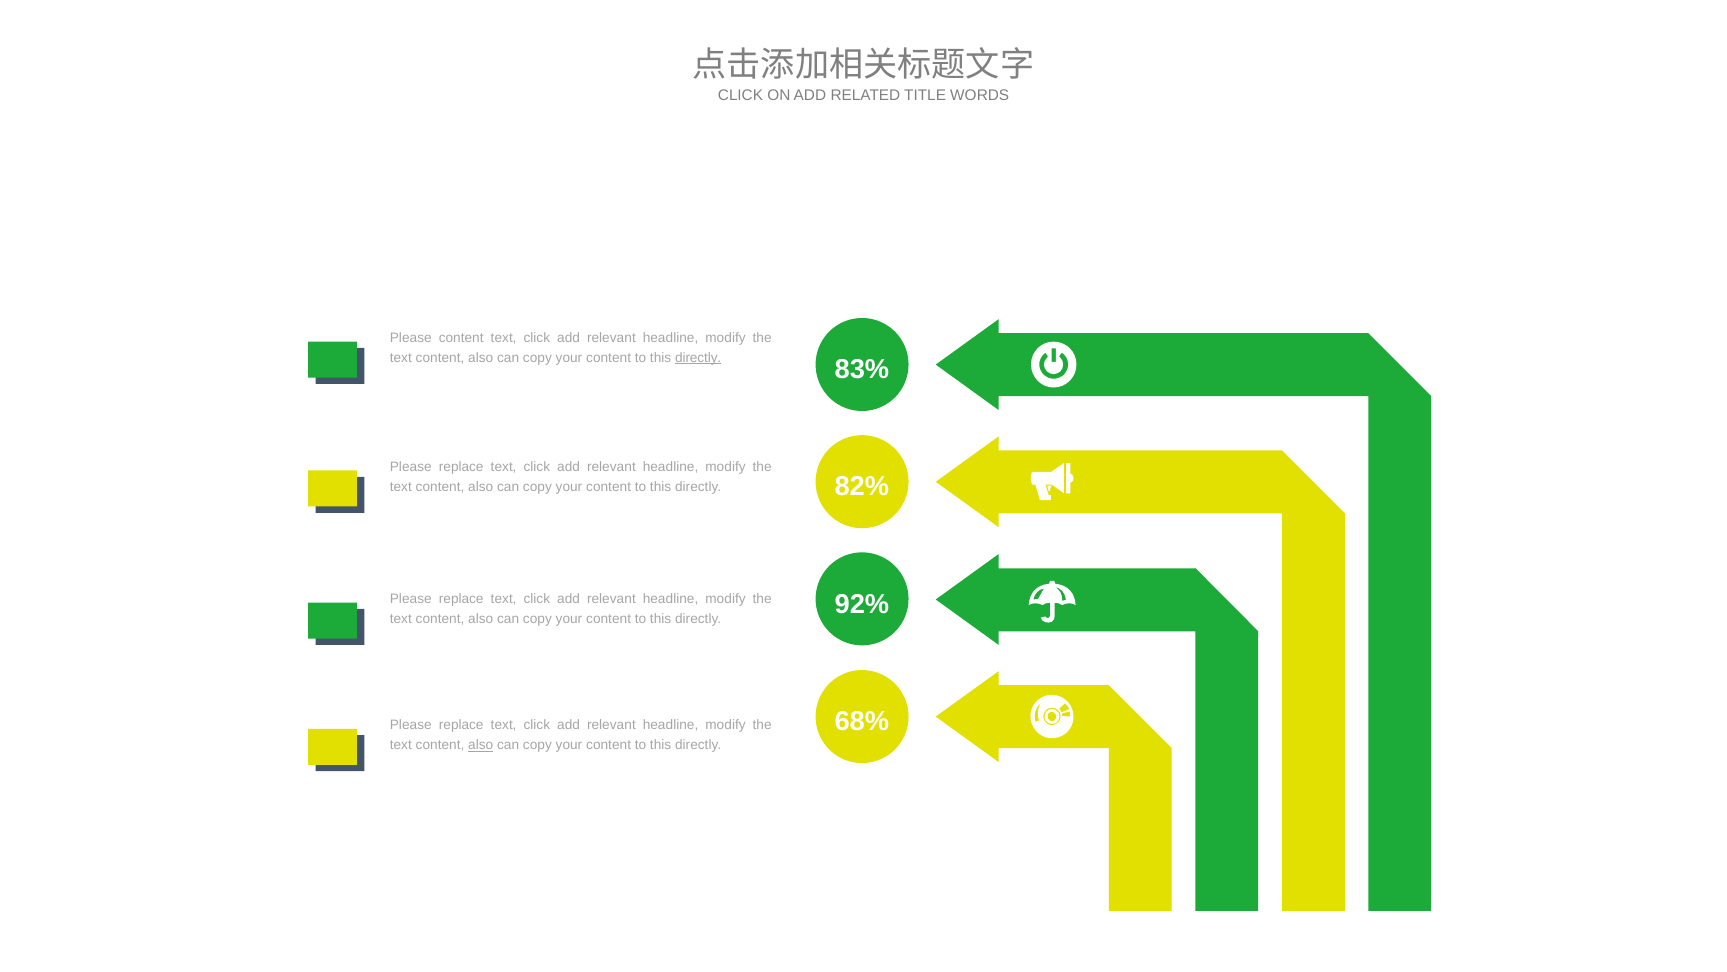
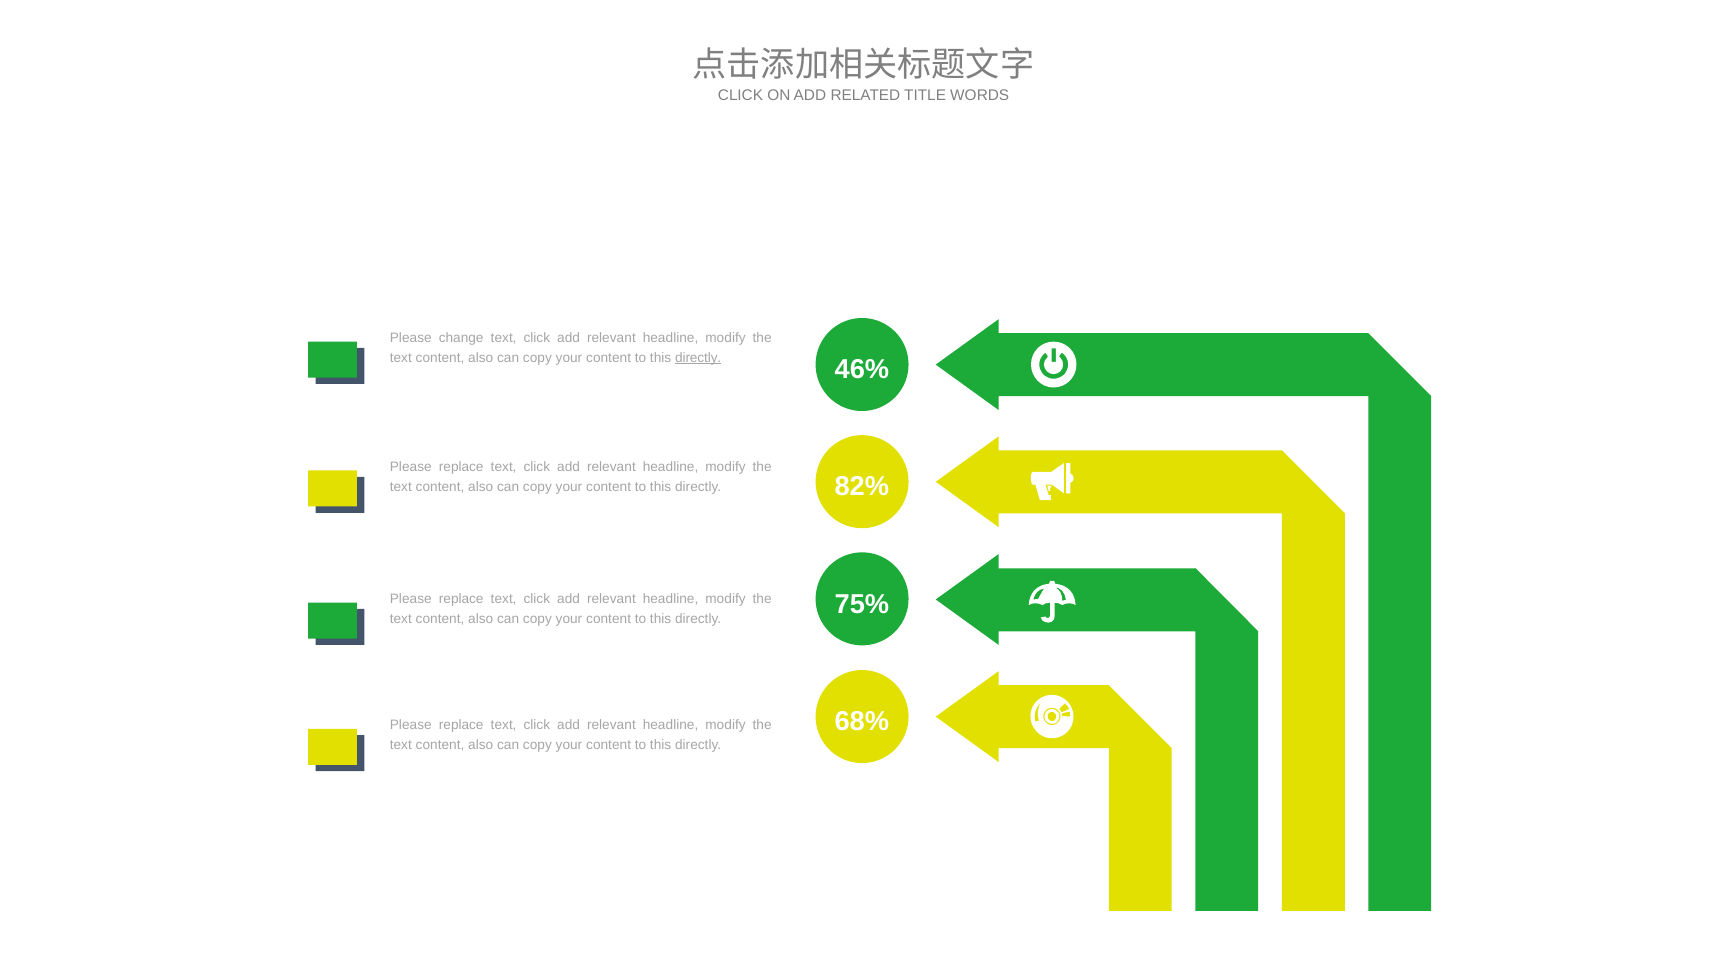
Please content: content -> change (461, 338)
83%: 83% -> 46% (862, 369)
92%: 92% -> 75% (862, 604)
also underline: present -> none (481, 745)
